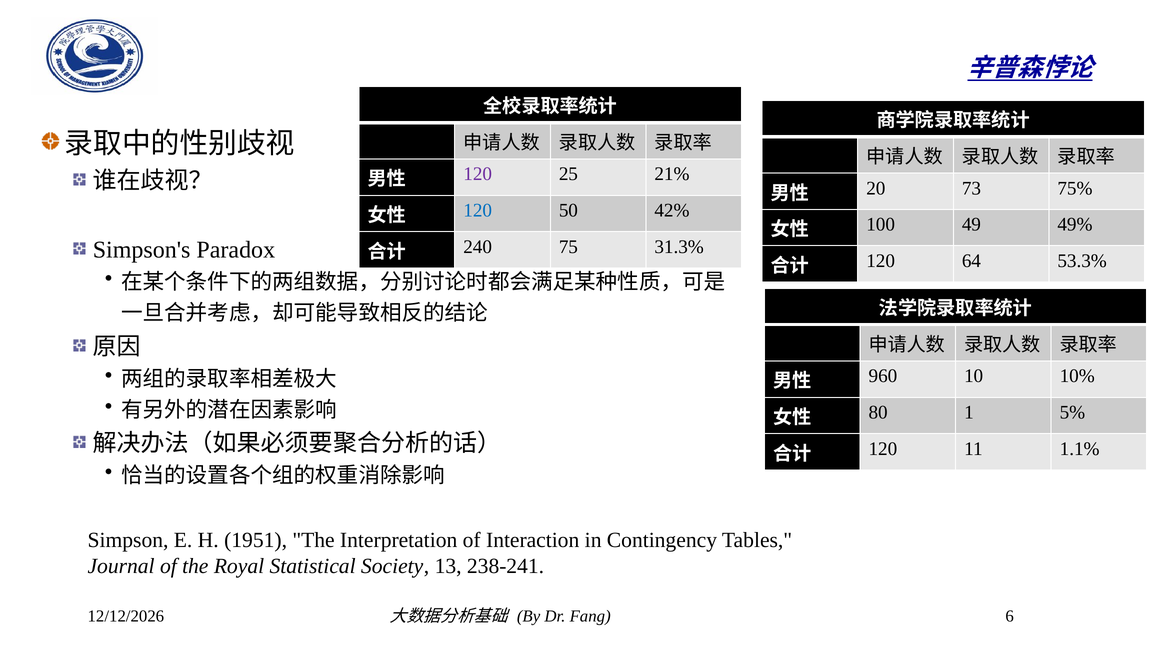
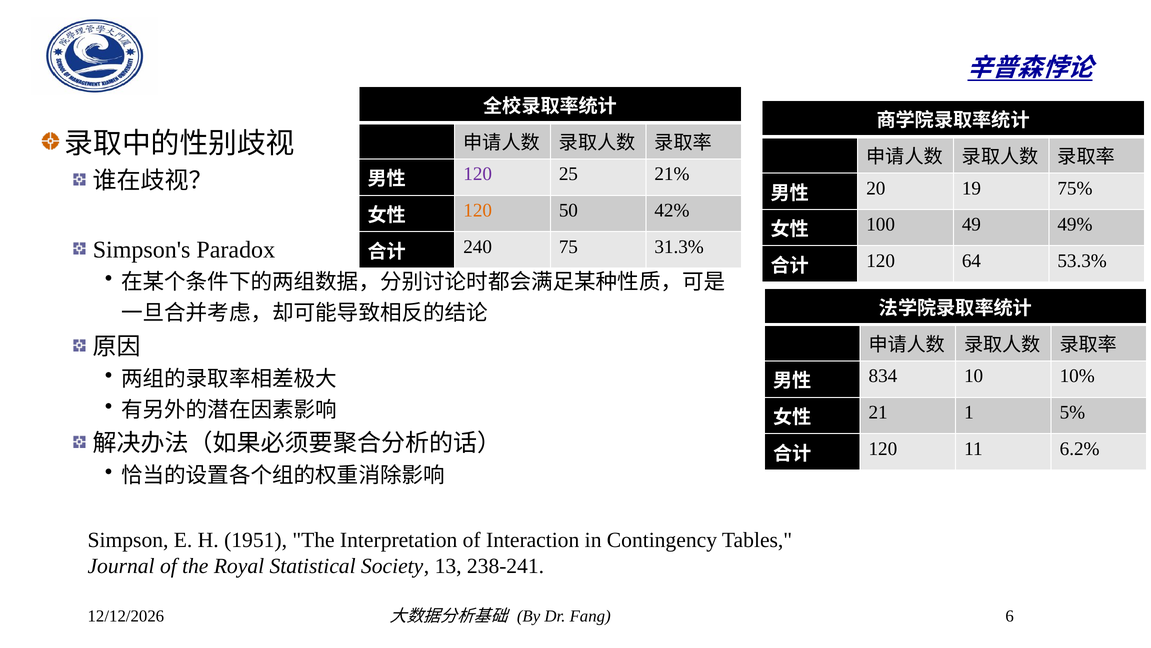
73: 73 -> 19 (971, 188)
120 colour: blue -> orange (478, 210)
960: 960 -> 834 (883, 376)
80: 80 -> 21 (878, 412)
1.1%: 1.1% -> 6.2% (1080, 448)
